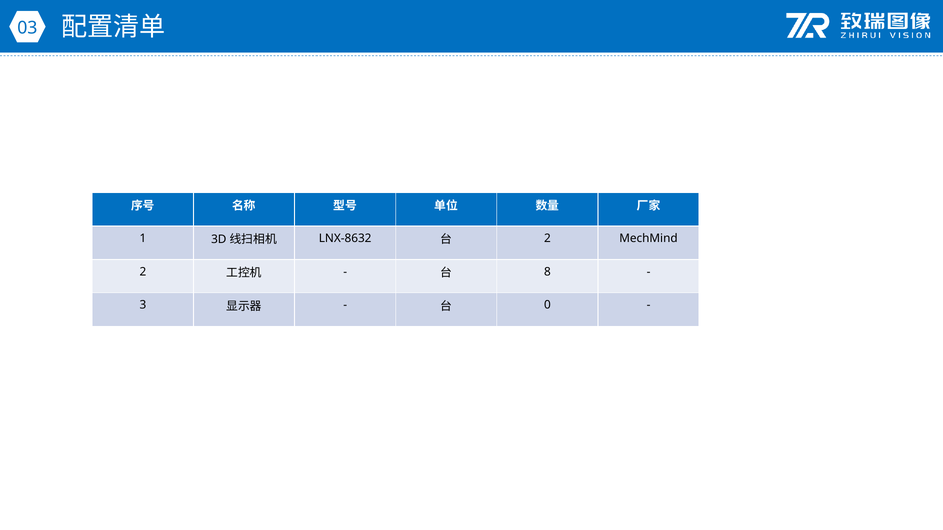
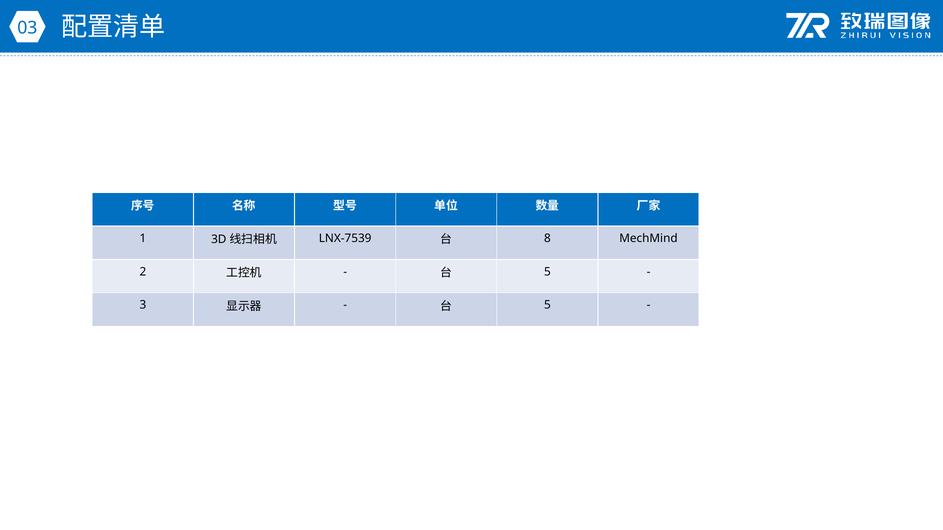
LNX-8632: LNX-8632 -> LNX-7539 (345, 238)
2: 2 -> 8 (547, 238)
8: 8 -> 5 (547, 272)
0: 0 -> 5 (547, 305)
